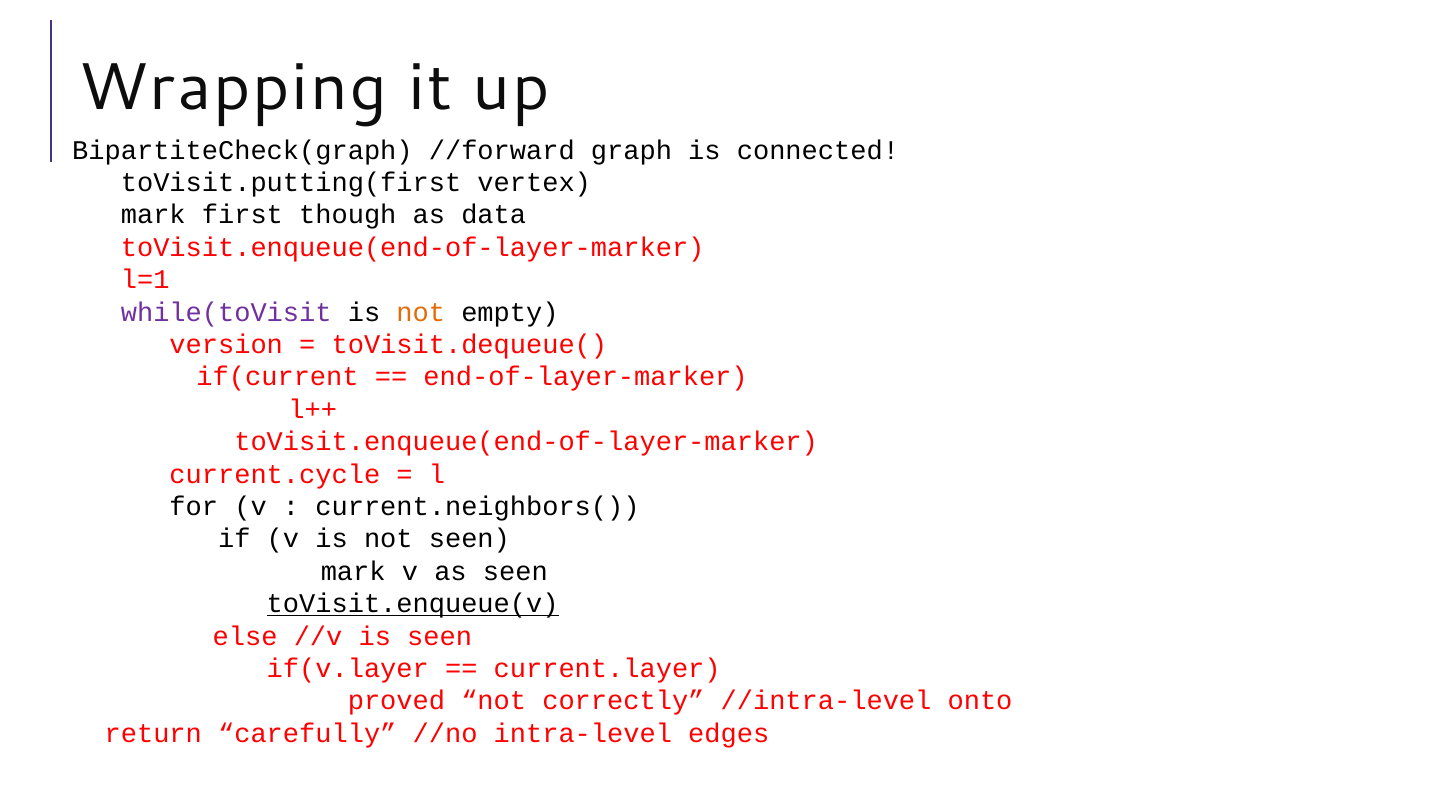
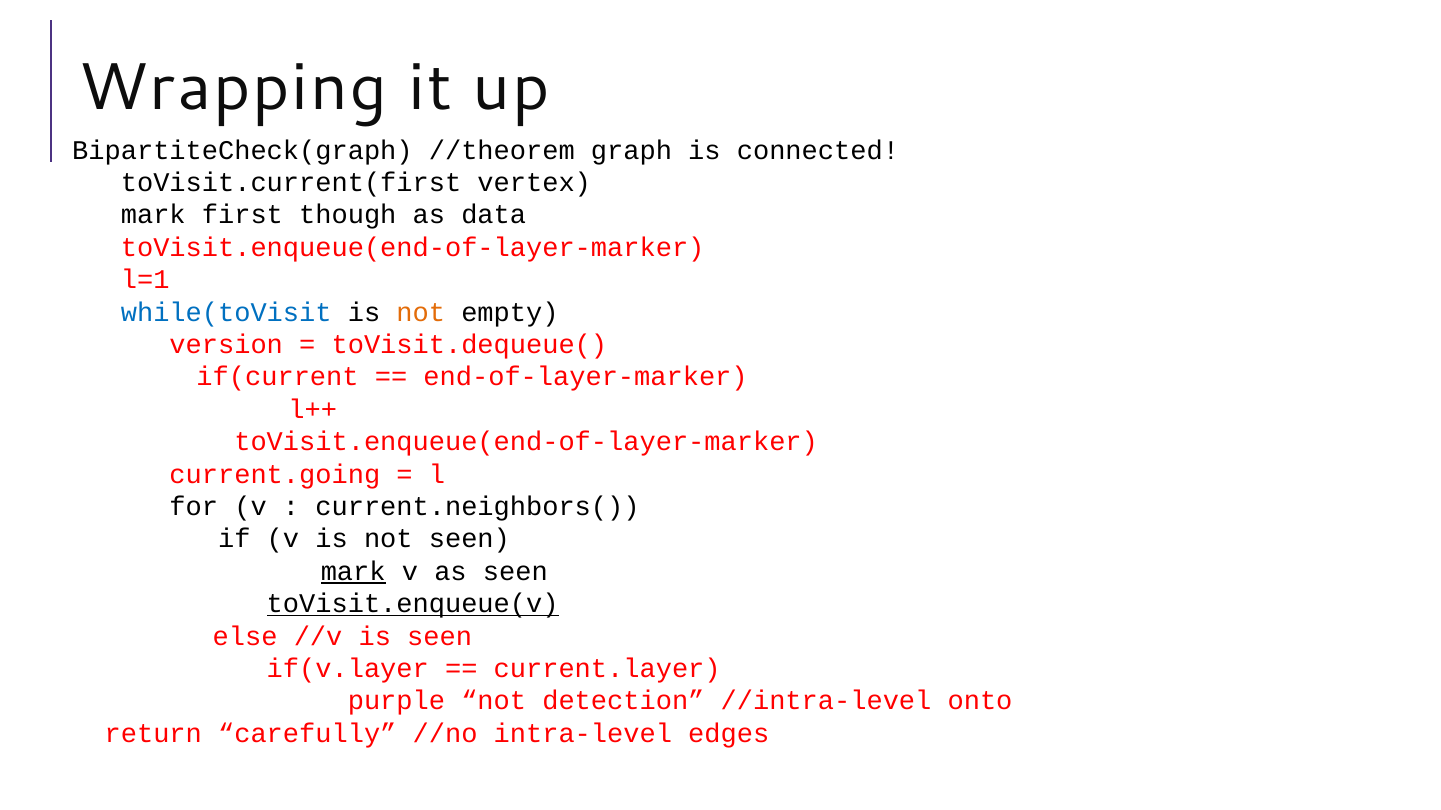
//forward: //forward -> //theorem (502, 150)
toVisit.putting(first: toVisit.putting(first -> toVisit.current(first (291, 183)
while(toVisit colour: purple -> blue (226, 312)
current.cycle: current.cycle -> current.going (275, 475)
mark underline: none -> present (353, 572)
proved: proved -> purple (396, 701)
correctly: correctly -> detection (623, 701)
